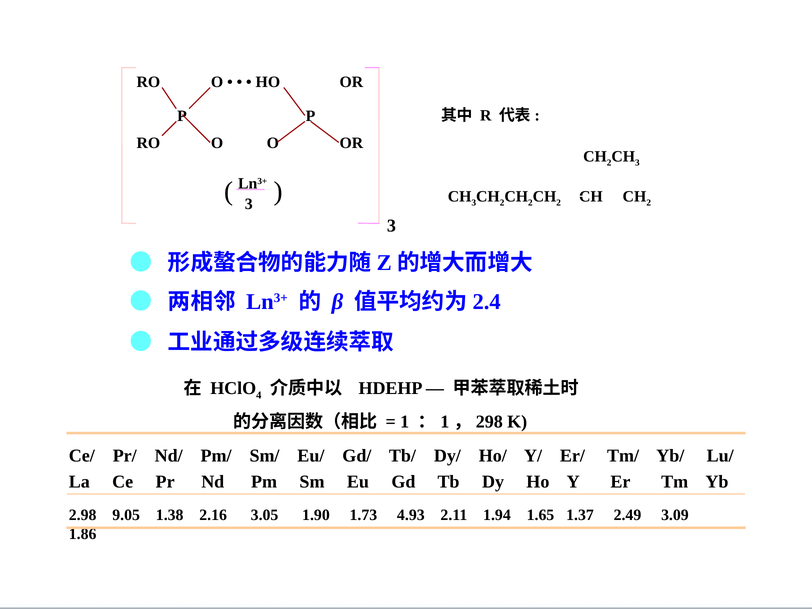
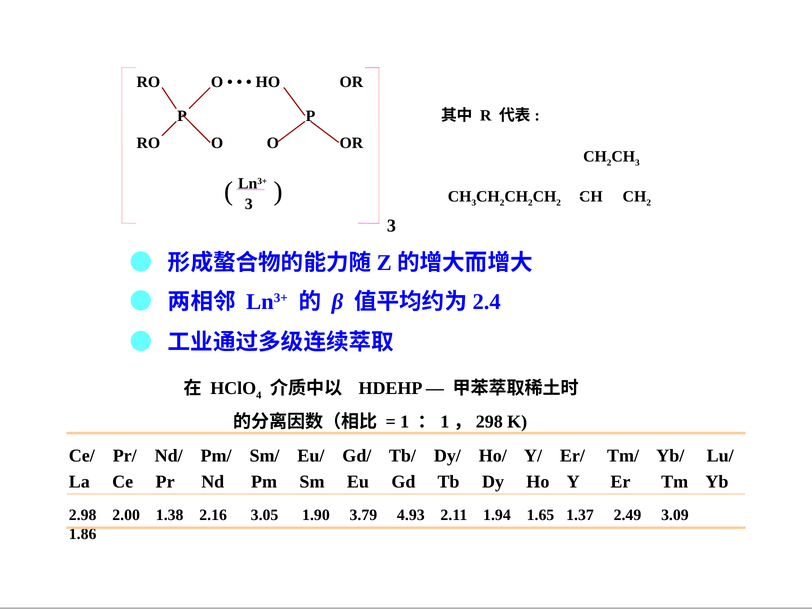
9.05: 9.05 -> 2.00 (126, 515)
1.73: 1.73 -> 3.79 (363, 515)
